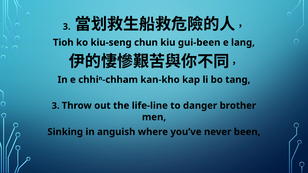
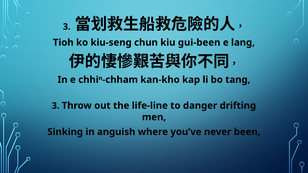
brother: brother -> drifting (238, 106)
